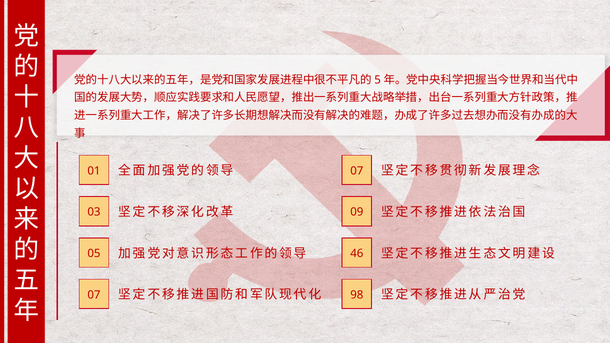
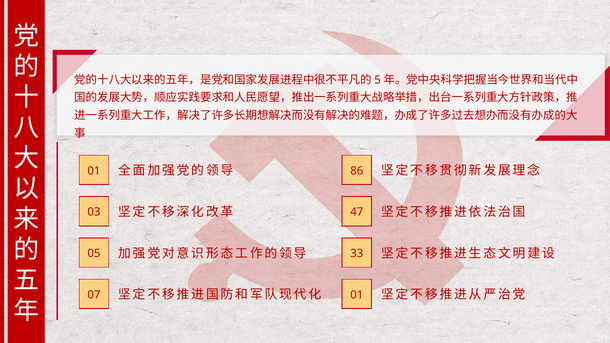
07: 07 -> 86 (357, 171)
09: 09 -> 47 (357, 212)
46: 46 -> 33 (357, 254)
98: 98 -> 01 (357, 295)
